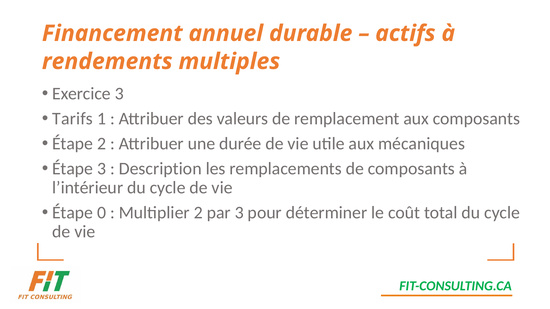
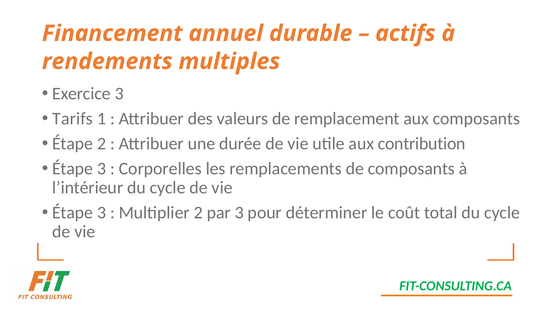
mécaniques: mécaniques -> contribution (422, 144)
Description: Description -> Corporelles (160, 169)
0: 0 -> 3 (102, 213)
